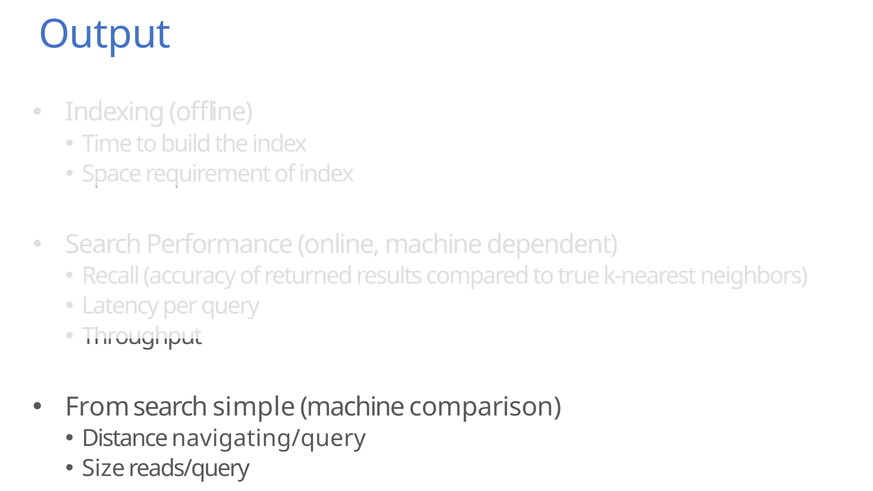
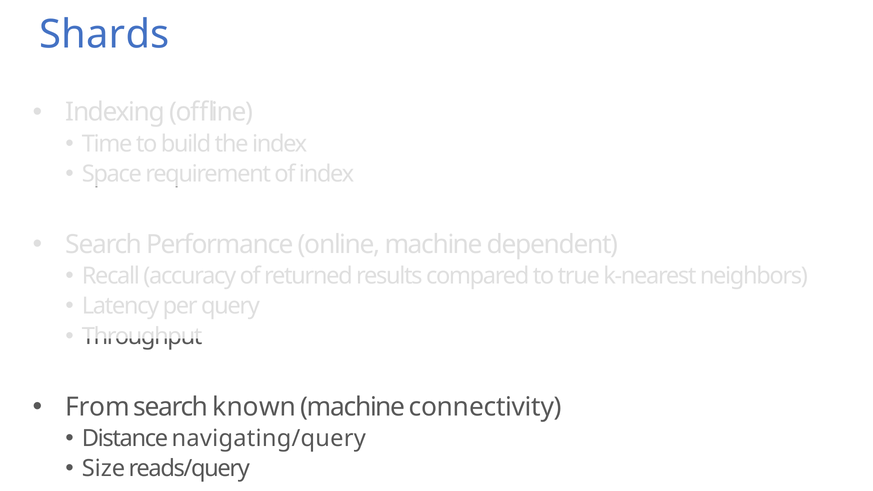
Output: Output -> Shards (104, 35)
simple: simple -> known (254, 407)
comparison: comparison -> connectivity (485, 407)
